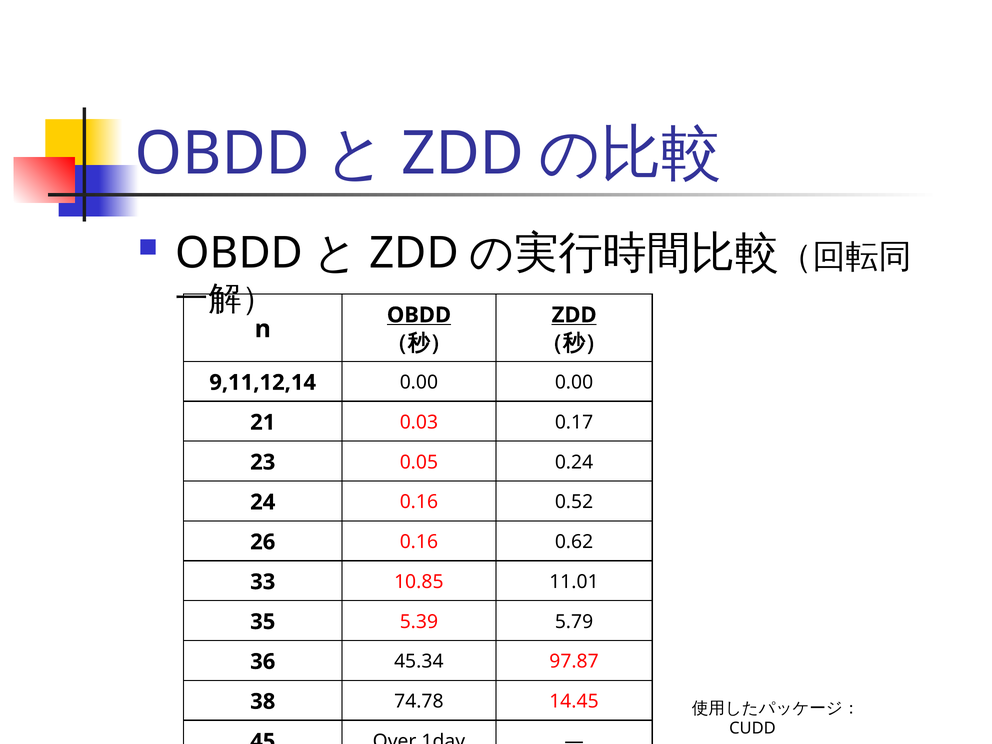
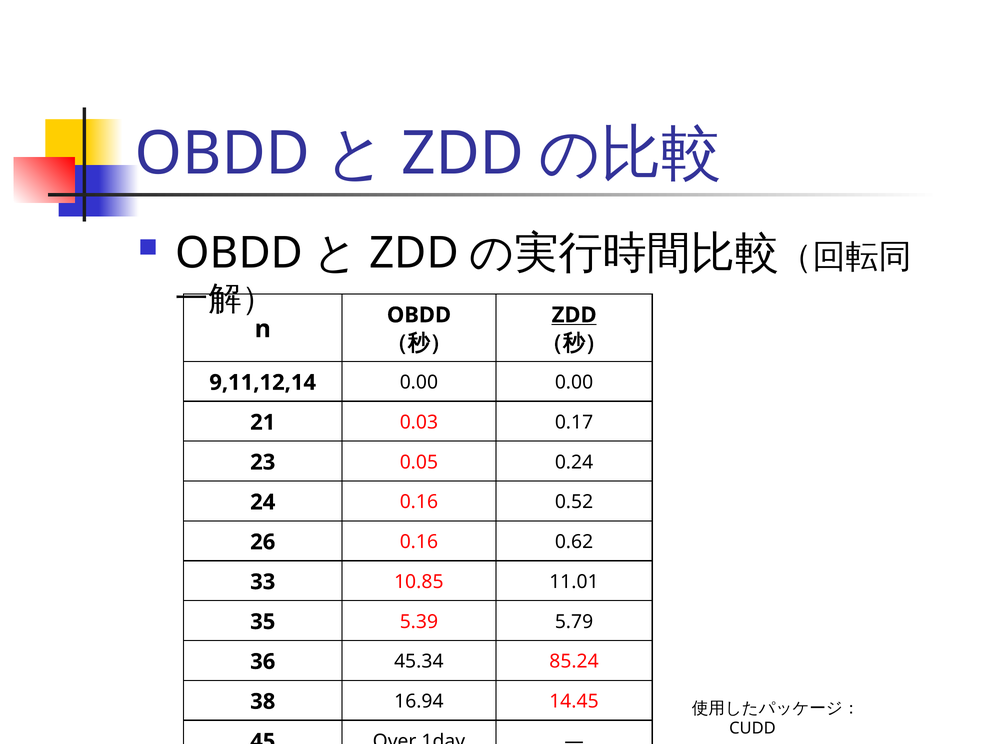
OBDD underline: present -> none (419, 315)
97.87: 97.87 -> 85.24 (574, 662)
74.78: 74.78 -> 16.94 (419, 701)
